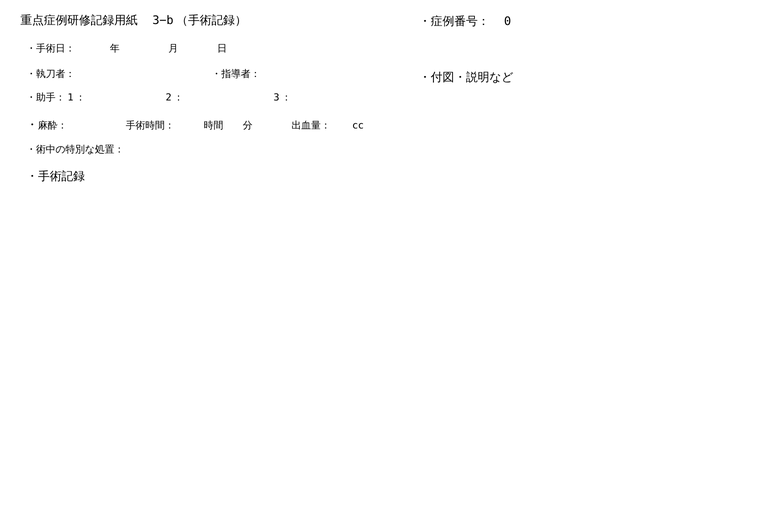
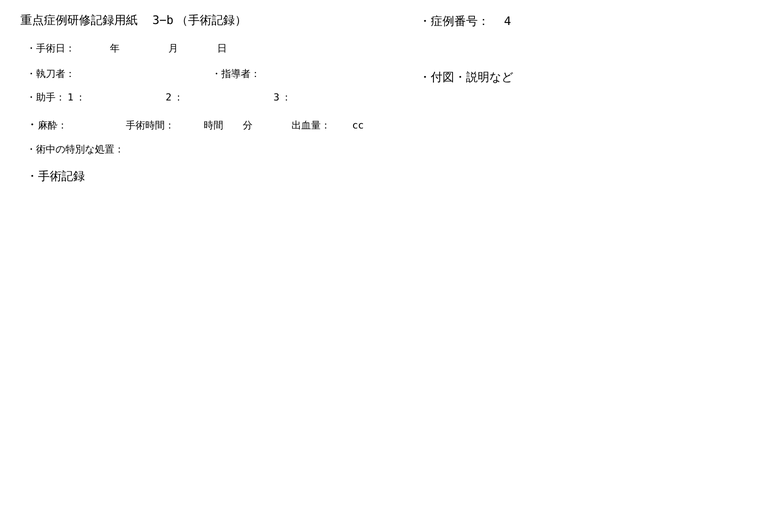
0: 0 -> 4 (508, 21)
